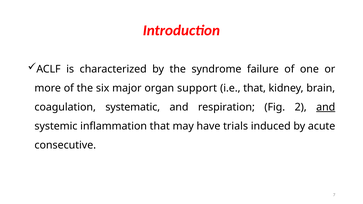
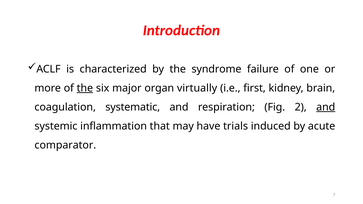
the underline: none -> present (85, 88)
support: support -> virtually (197, 88)
i.e that: that -> first (255, 88)
consecutive: consecutive -> comparator (65, 145)
